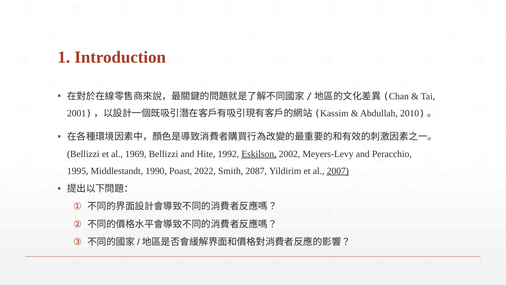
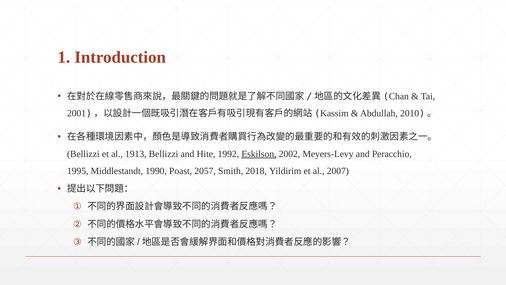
1969: 1969 -> 1913 (136, 154)
2022: 2022 -> 2057 (205, 171)
2087: 2087 -> 2018 (256, 171)
2007 underline: present -> none (338, 171)
